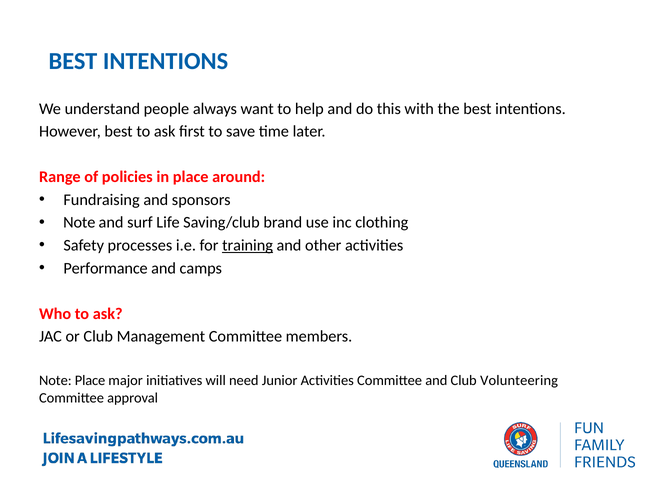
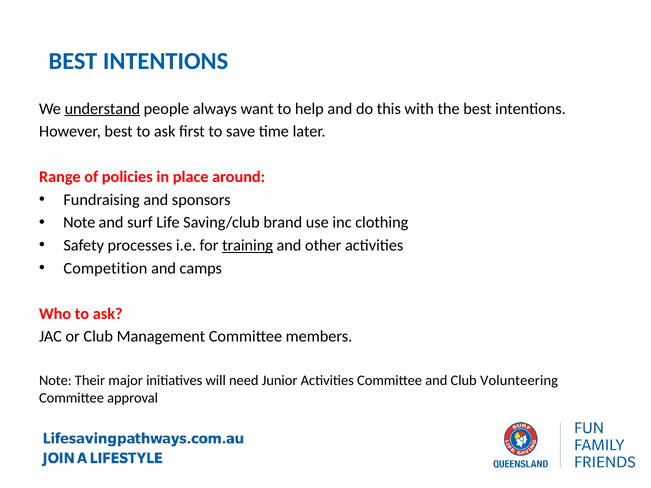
understand underline: none -> present (102, 109)
Performance: Performance -> Competition (105, 268)
Note Place: Place -> Their (90, 381)
